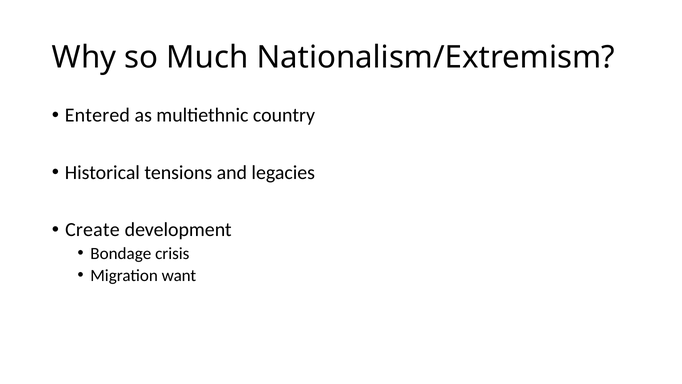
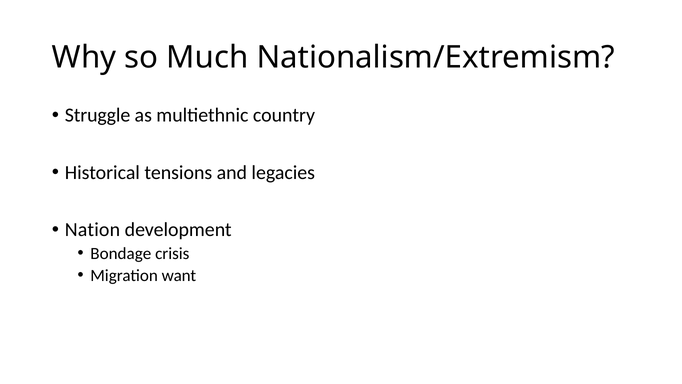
Entered: Entered -> Struggle (98, 115)
Create: Create -> Nation (92, 230)
